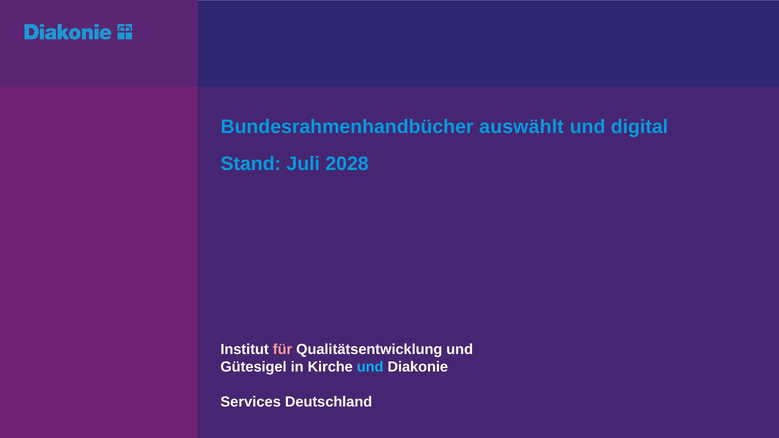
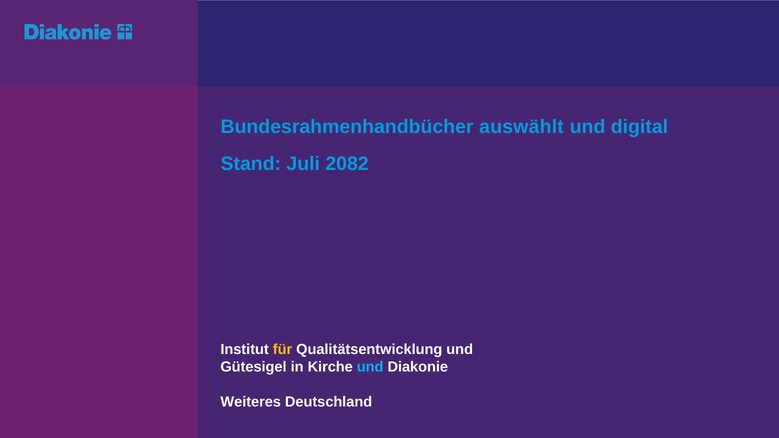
2028: 2028 -> 2082 (347, 164)
für colour: pink -> yellow (283, 350)
Services: Services -> Weiteres (251, 402)
